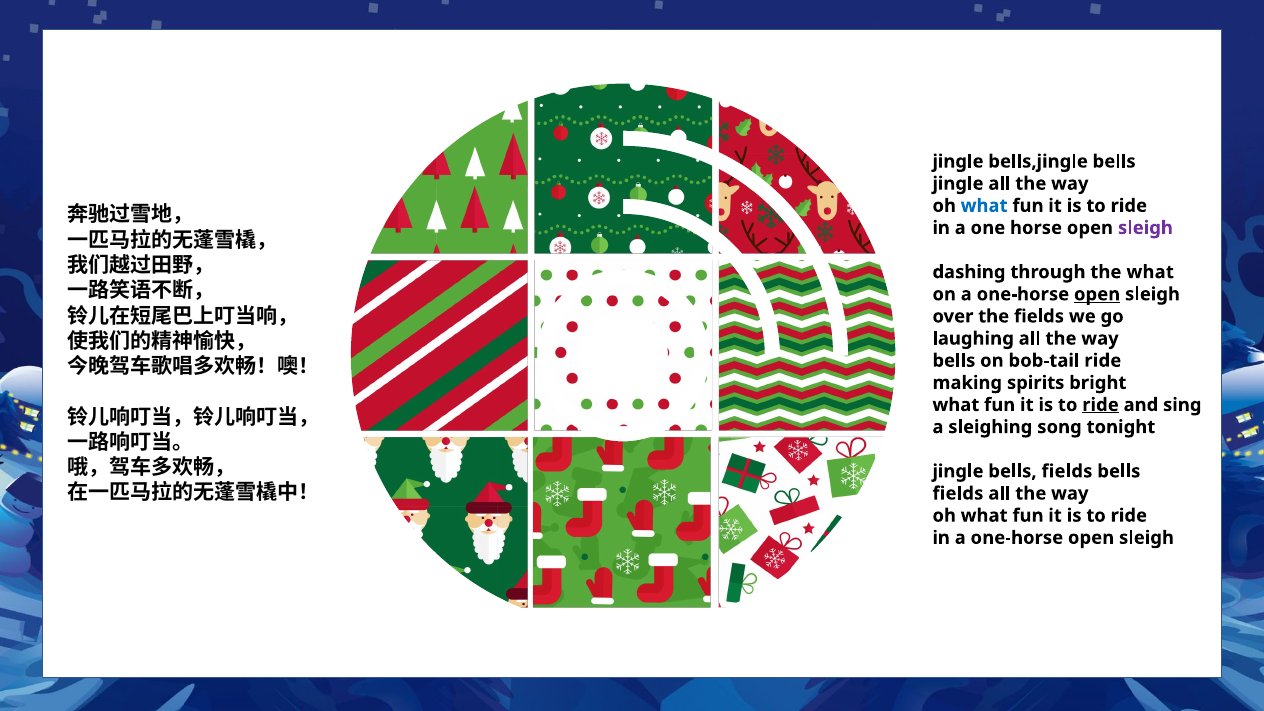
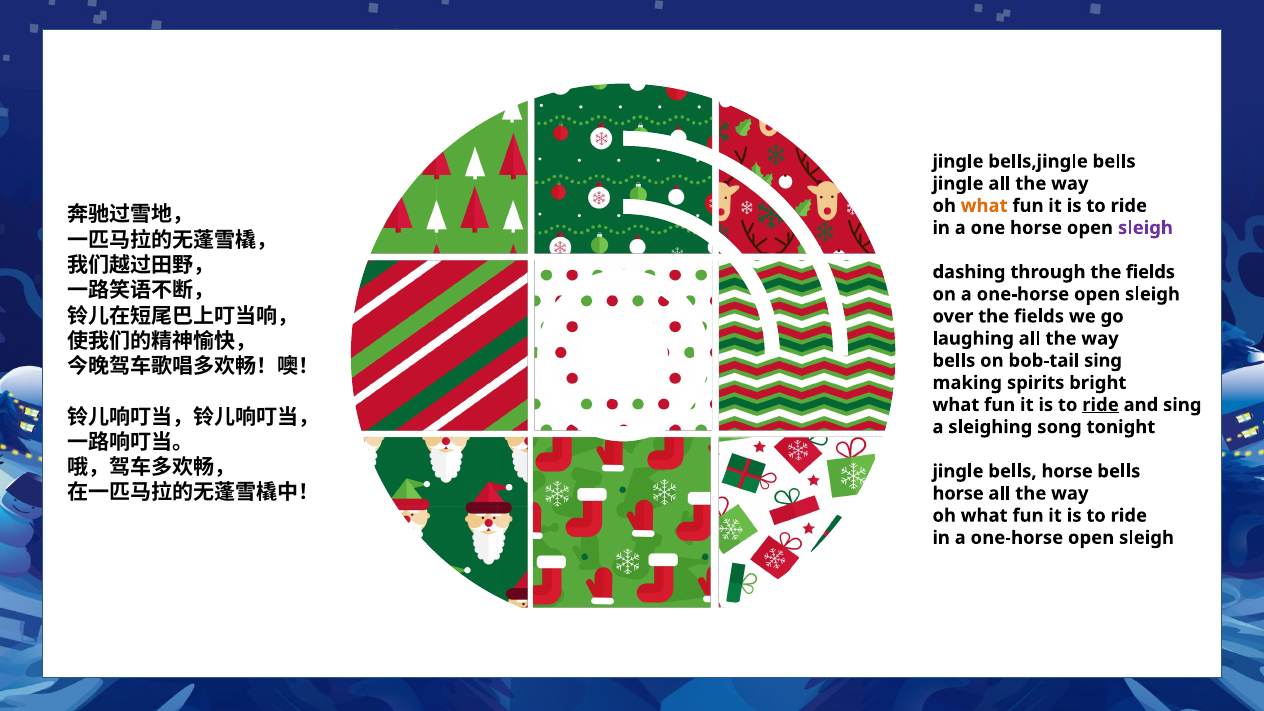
what colour: blue -> orange (984, 206)
through the what: what -> fields (1150, 272)
open underline: present -> none (1097, 294)
bob-tail ride: ride -> sing (1103, 361)
jingle bells fields: fields -> horse (1067, 471)
fields: fields -> horse (958, 493)
